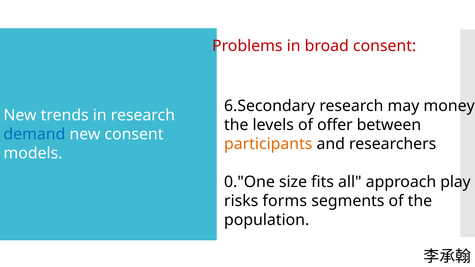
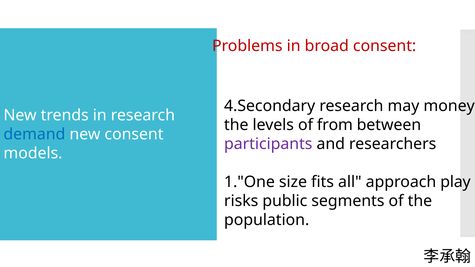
6.Secondary: 6.Secondary -> 4.Secondary (270, 106)
offer: offer -> from (335, 125)
participants colour: orange -> purple (268, 144)
0."One: 0."One -> 1."One (249, 182)
forms: forms -> public (285, 201)
